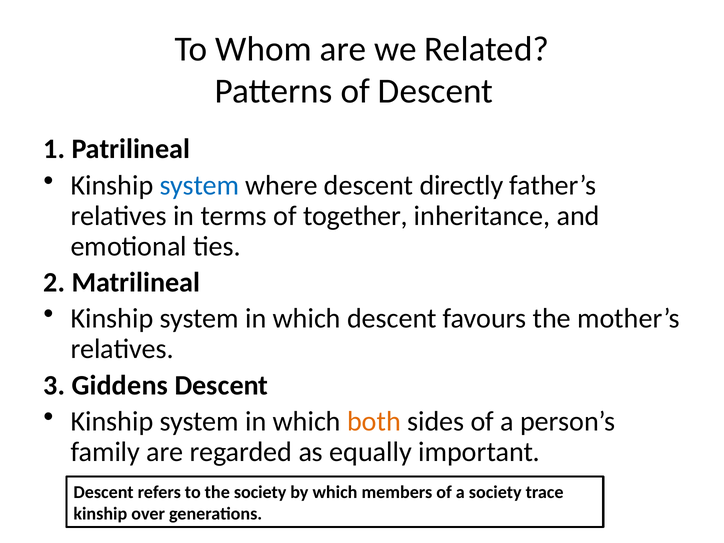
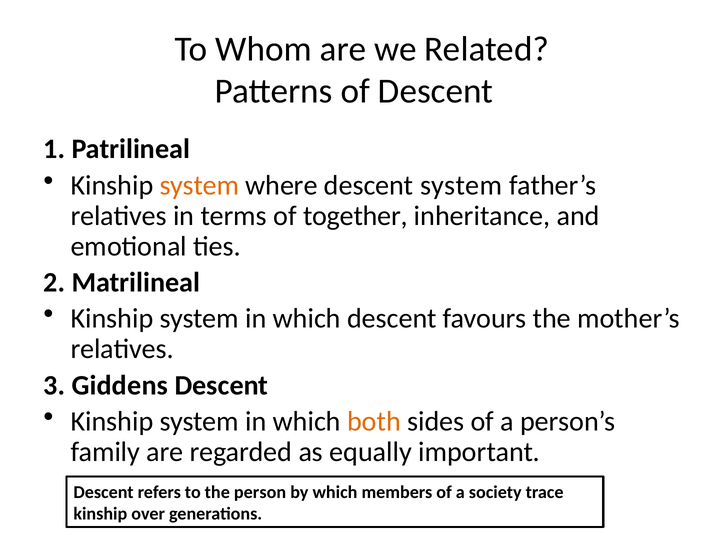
system colour: blue -> orange (199, 185)
descent directly: directly -> system (461, 185)
the society: society -> person (260, 492)
